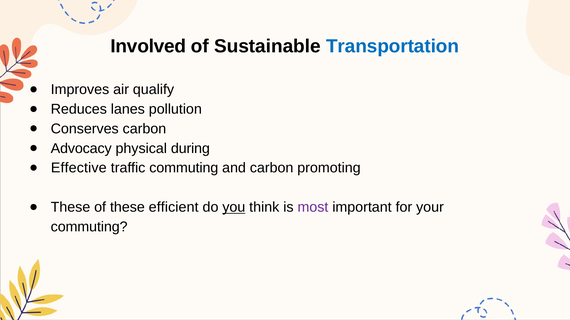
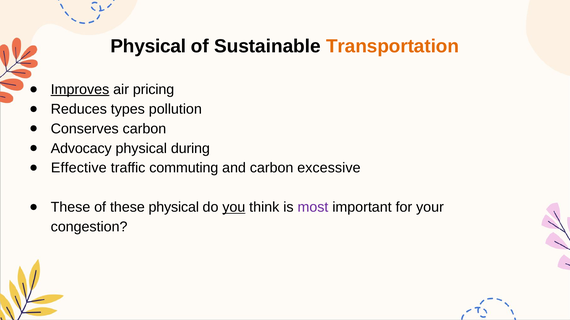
Involved: Involved -> Physical (148, 46)
Transportation colour: blue -> orange (393, 46)
Improves underline: none -> present (80, 90)
qualify: qualify -> pricing (154, 90)
lanes: lanes -> types (128, 109)
promoting: promoting -> excessive (329, 168)
these efficient: efficient -> physical (174, 208)
commuting: commuting -> congestion (89, 227)
